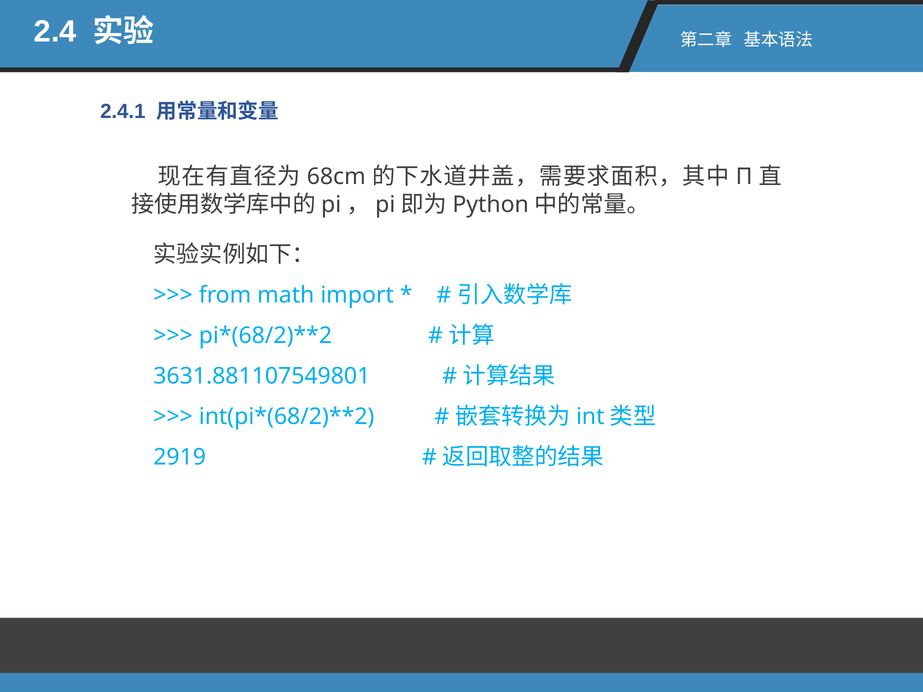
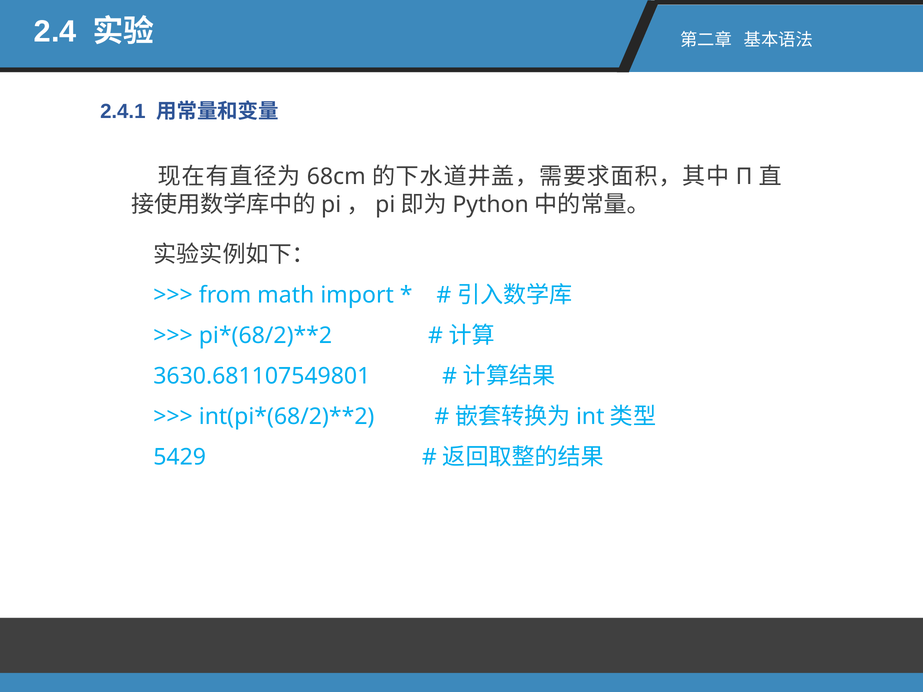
3631.881107549801: 3631.881107549801 -> 3630.681107549801 (262, 376)
2919: 2919 -> 5429 (180, 457)
